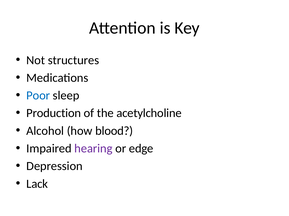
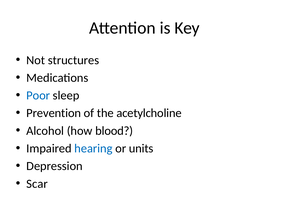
Production: Production -> Prevention (54, 114)
hearing colour: purple -> blue (93, 149)
edge: edge -> units (141, 149)
Lack: Lack -> Scar (37, 184)
